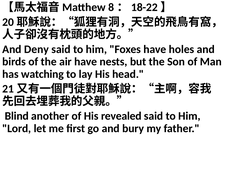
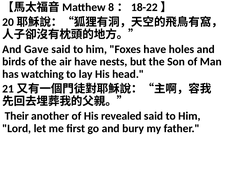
Deny: Deny -> Gave (36, 49)
Blind: Blind -> Their (17, 116)
